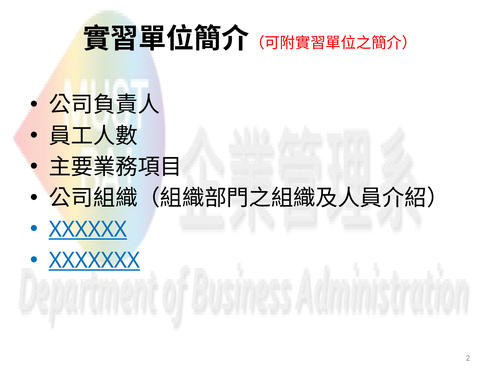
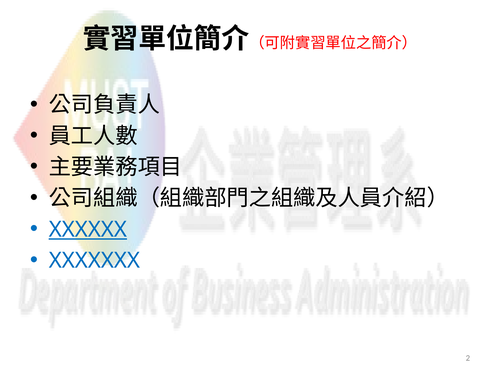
XXXXXXX underline: present -> none (94, 261)
